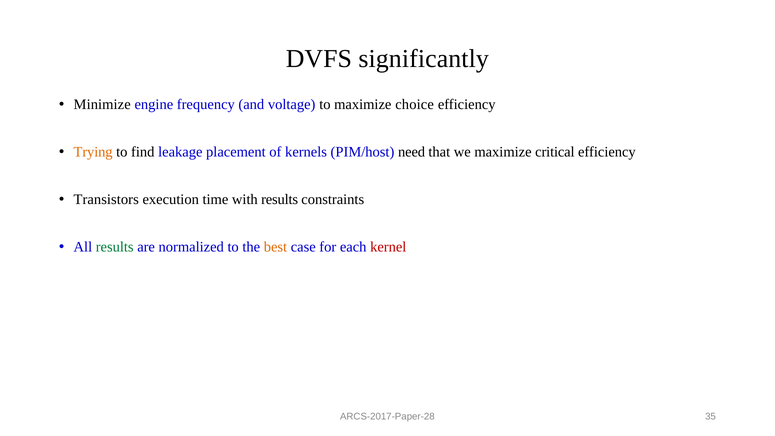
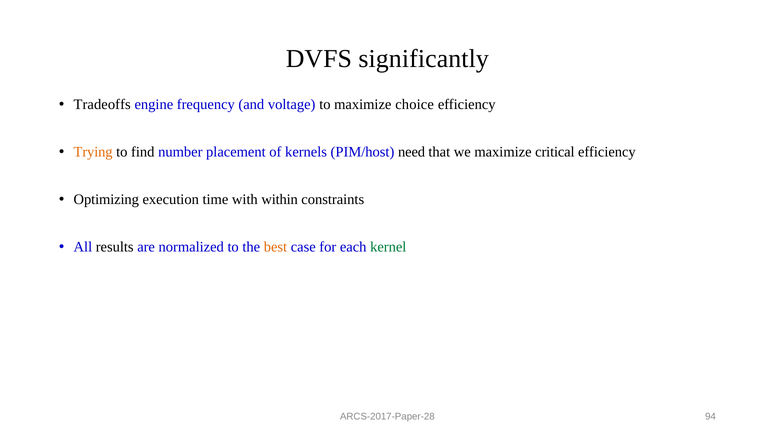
Minimize: Minimize -> Tradeoffs (102, 104)
leakage: leakage -> number (180, 152)
Transistors: Transistors -> Optimizing (106, 199)
with results: results -> within (280, 199)
results colour: green -> black (115, 247)
kernel colour: red -> green (388, 247)
35: 35 -> 94 (711, 416)
